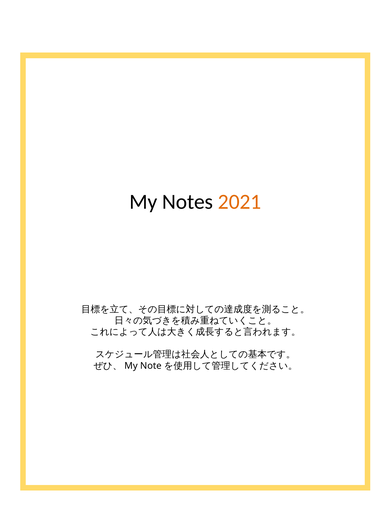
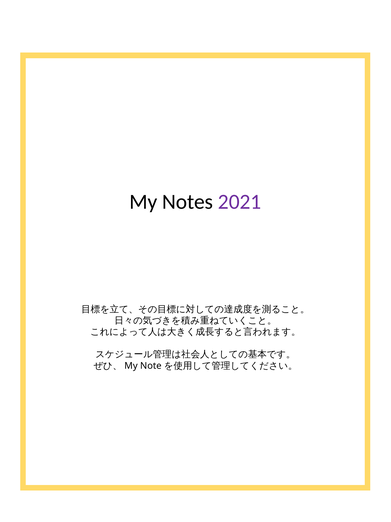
2021 colour: orange -> purple (240, 201)
